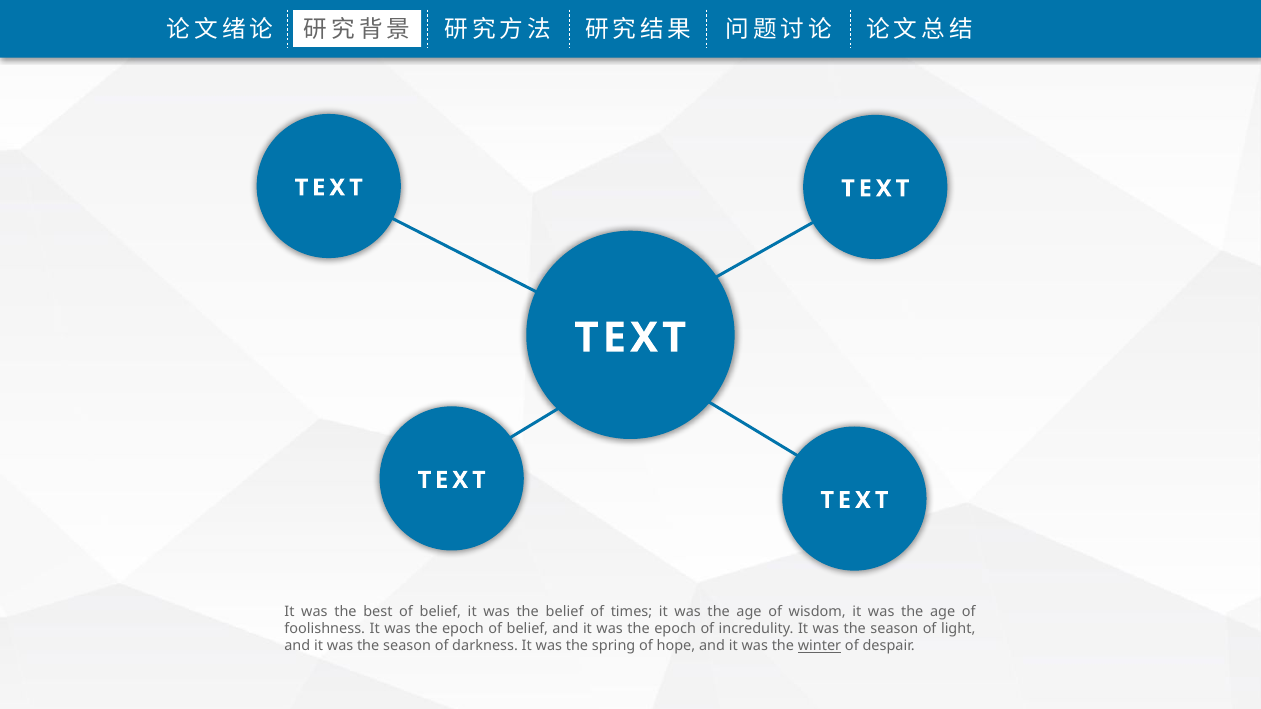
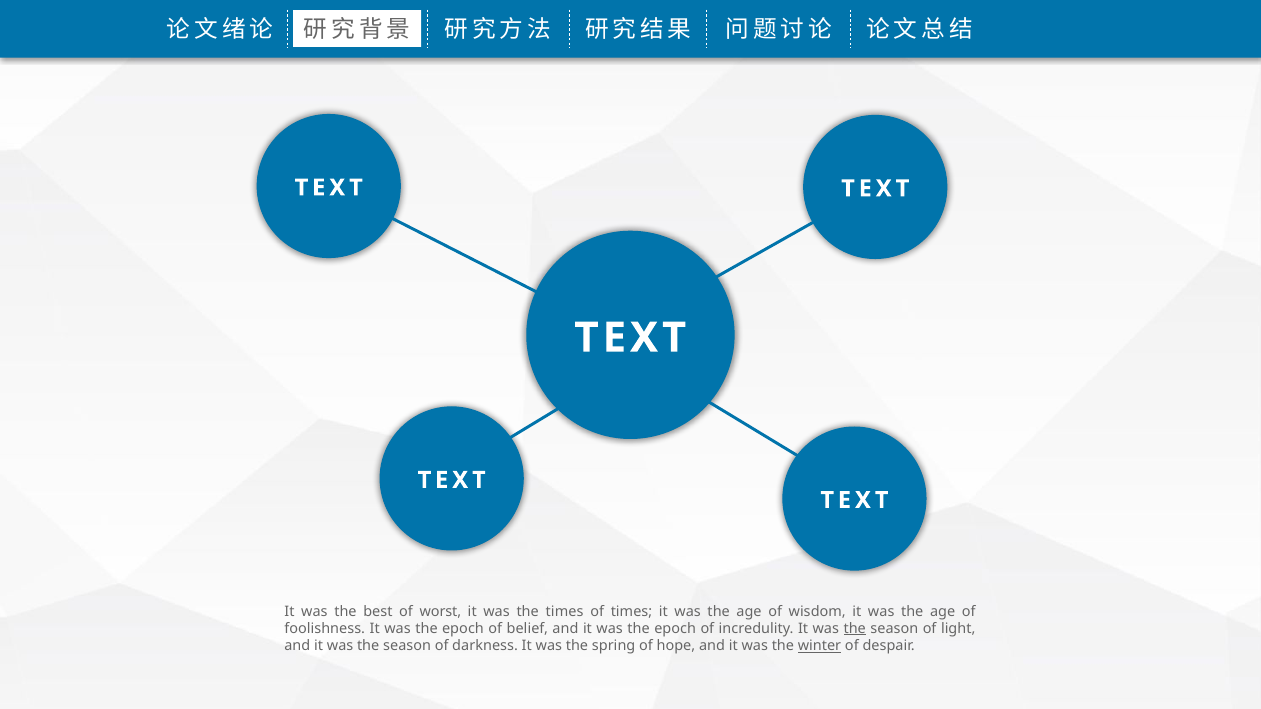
best of belief: belief -> worst (440, 612)
the belief: belief -> times (565, 612)
the underline: none -> present (855, 629)
